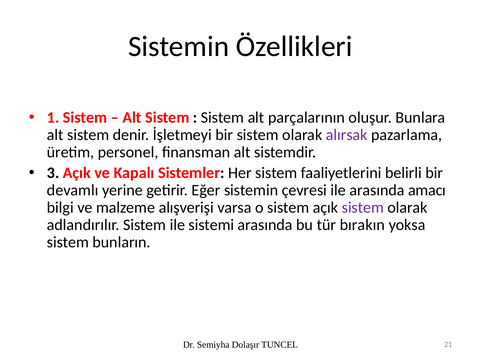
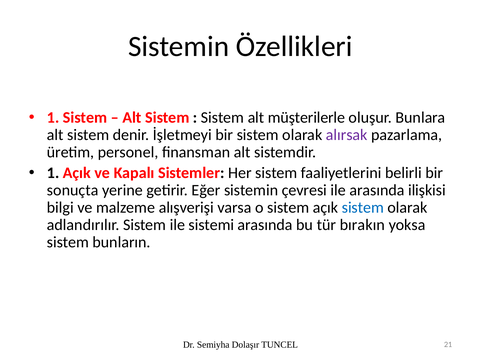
parçalarının: parçalarının -> müşterilerle (307, 118)
3: 3 -> 1 (53, 173)
devamlı: devamlı -> sonuçta (73, 190)
amacı: amacı -> ilişkisi (427, 190)
sistem colour: purple -> blue (363, 207)
